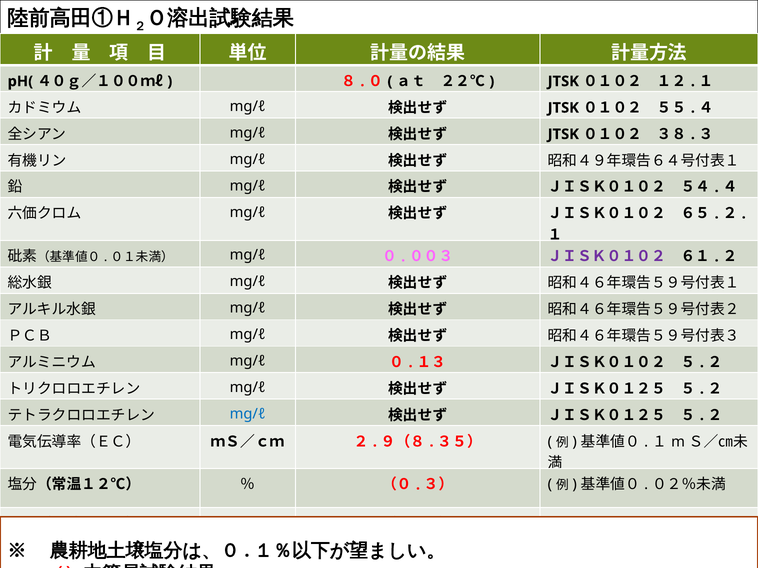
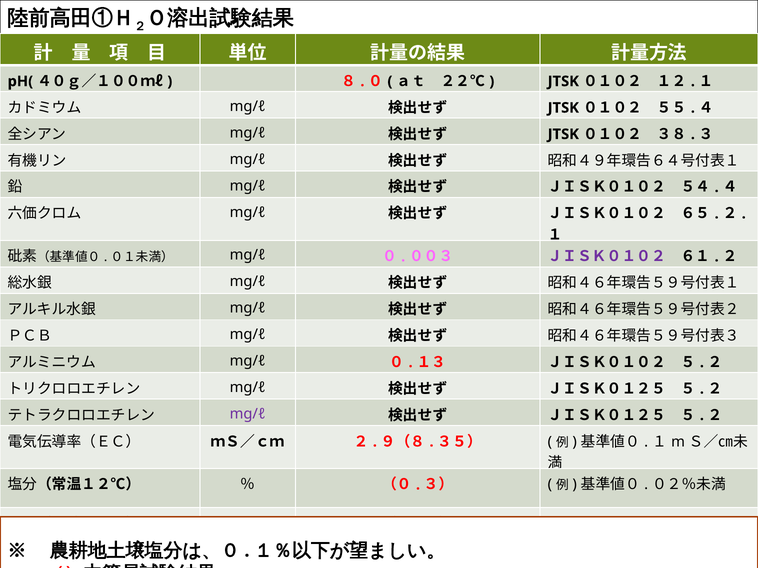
mg/ℓ colour: blue -> purple (248, 414)
